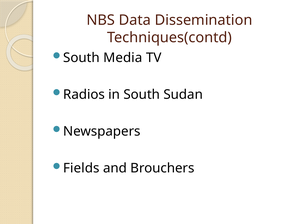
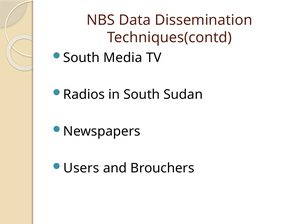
Fields: Fields -> Users (81, 168)
